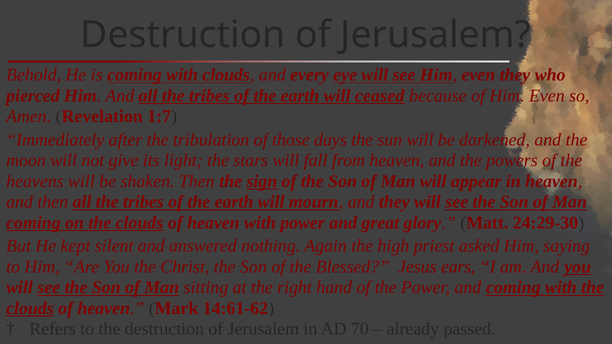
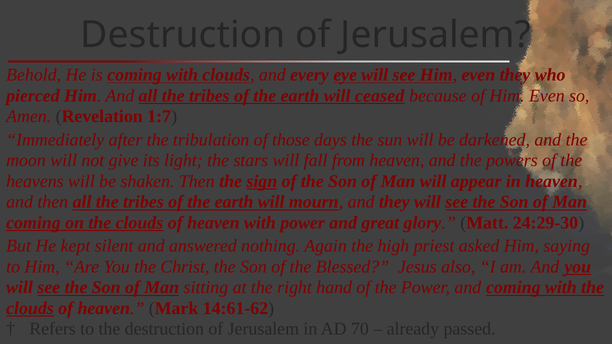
ears: ears -> also (458, 267)
